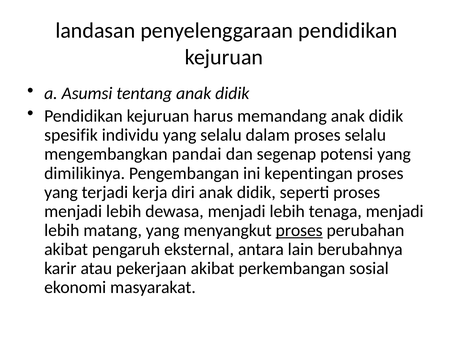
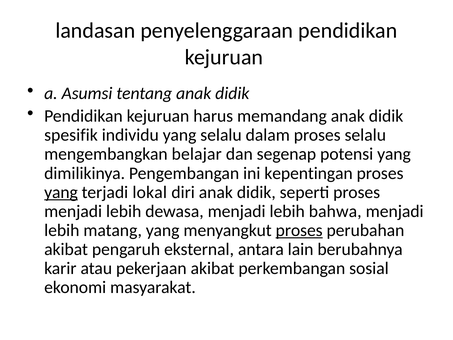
pandai: pandai -> belajar (197, 154)
yang underline: none -> present (61, 192)
kerja: kerja -> lokal (150, 192)
tenaga: tenaga -> bahwa (335, 211)
